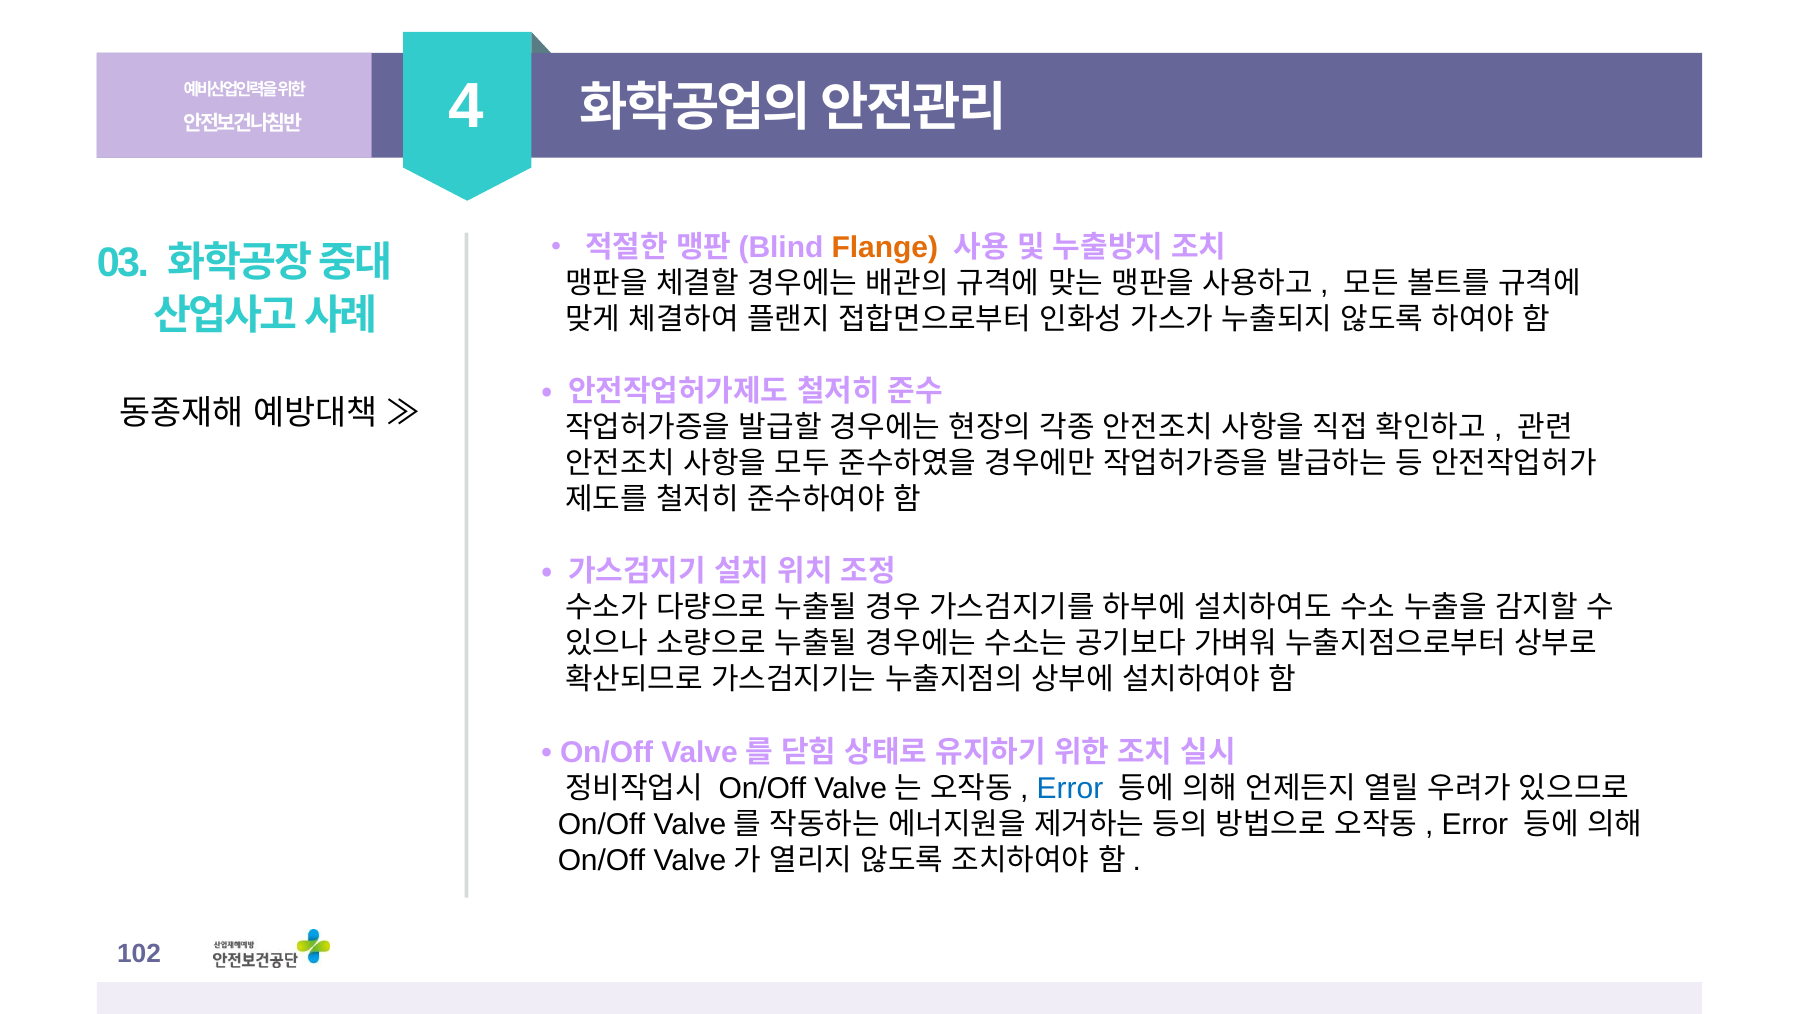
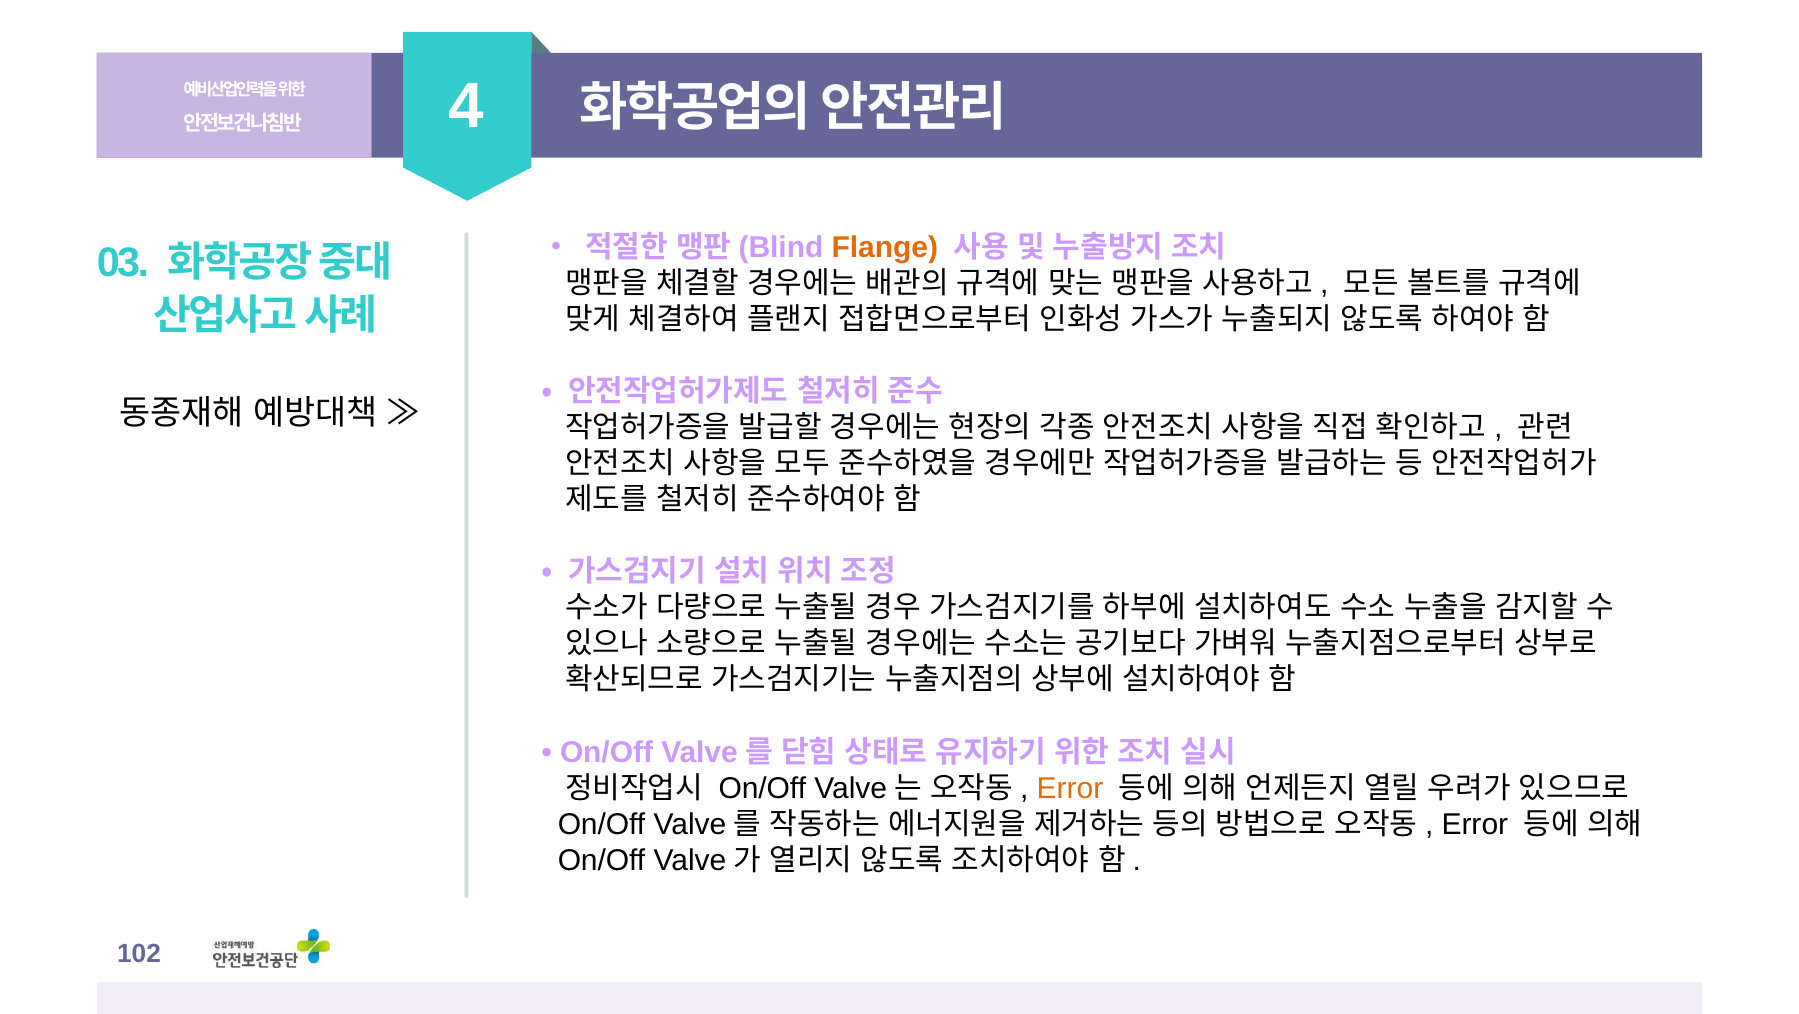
Error colour: blue -> orange (1070, 788)
